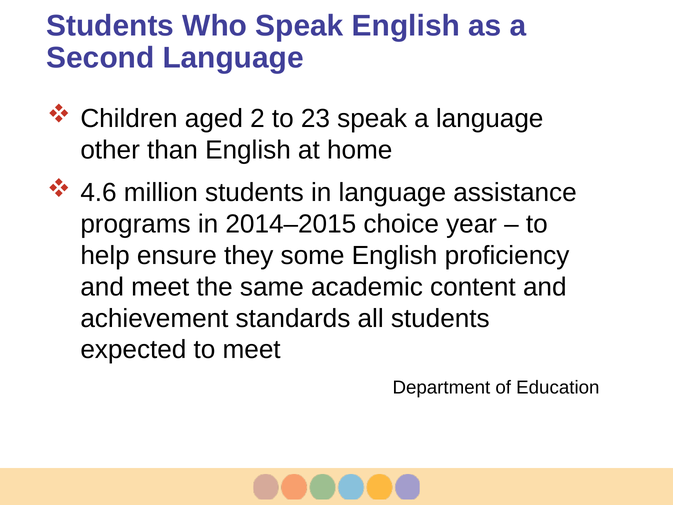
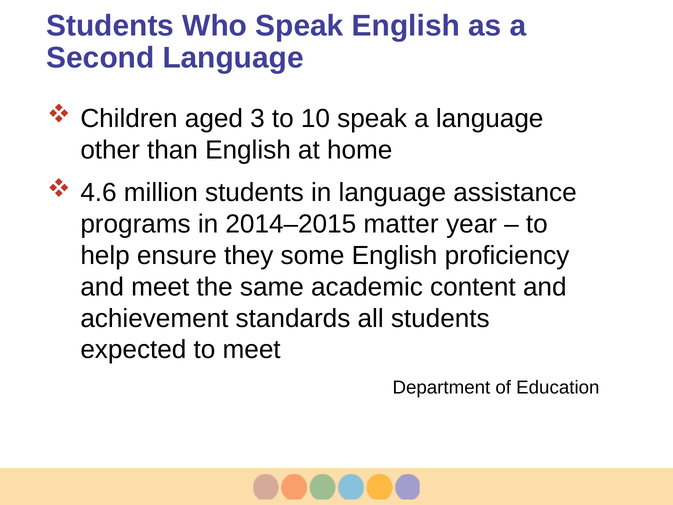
2: 2 -> 3 (257, 118)
23: 23 -> 10 (315, 118)
choice: choice -> matter (401, 224)
